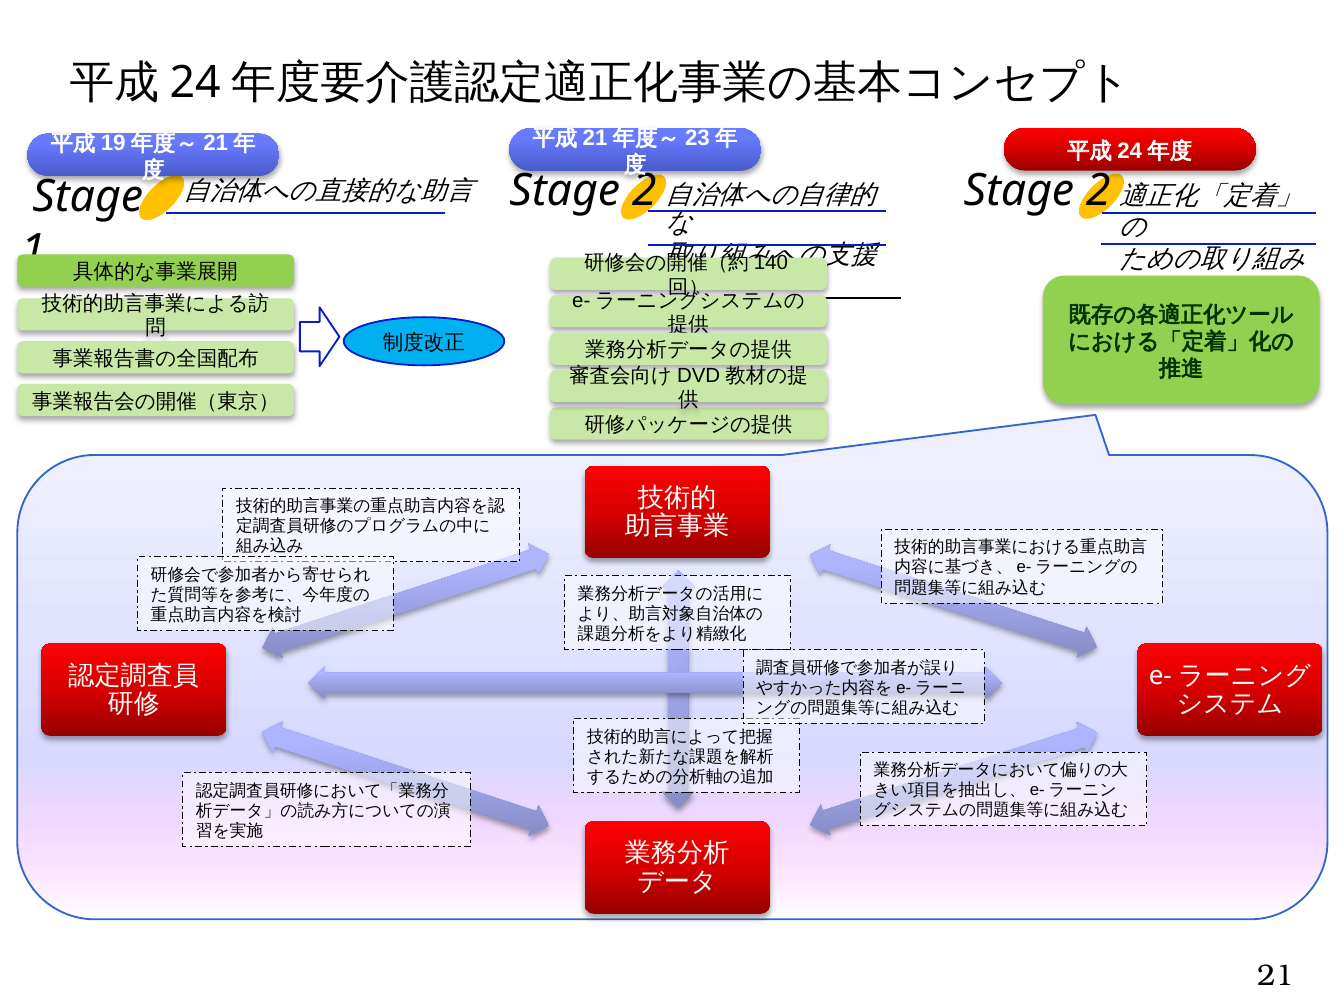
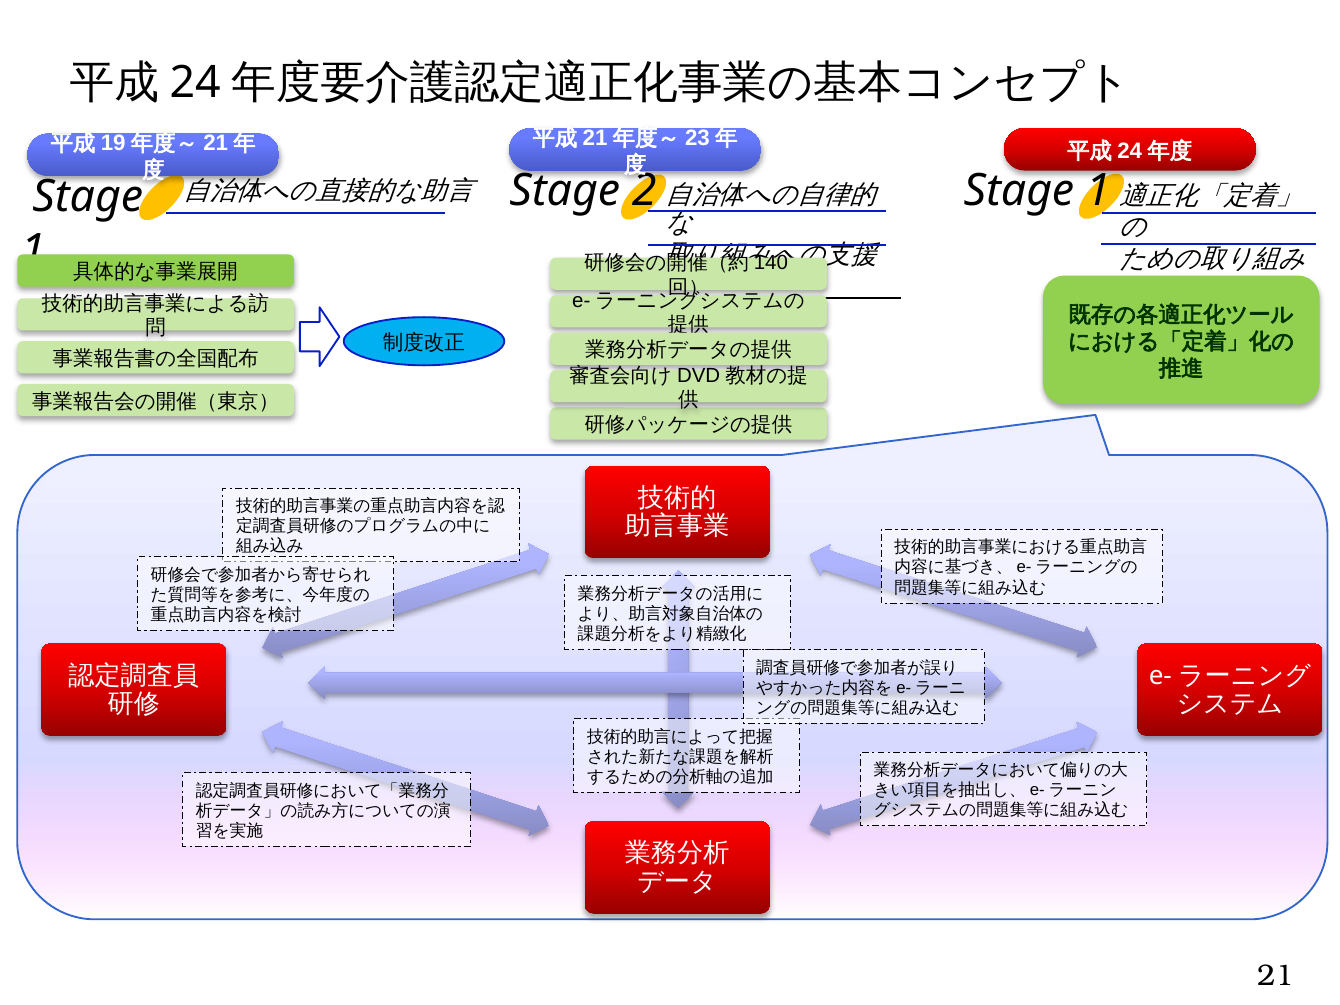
2: 2 -> 1 (1098, 191)
